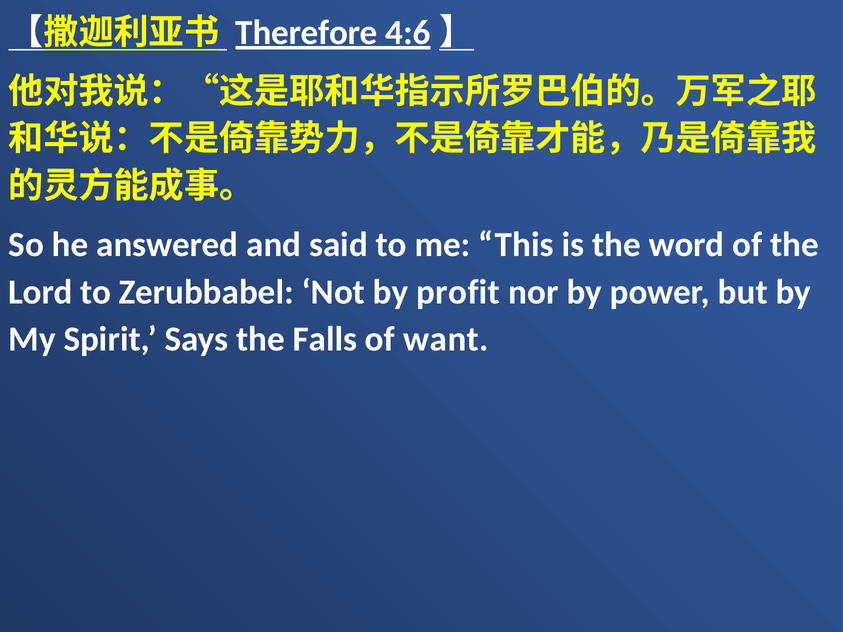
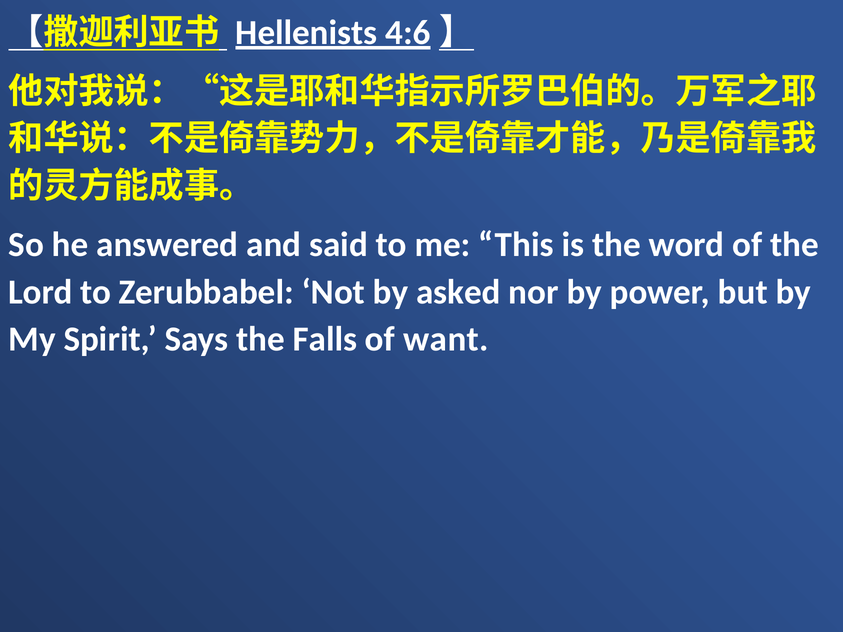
Therefore: Therefore -> Hellenists (306, 33)
profit: profit -> asked (458, 292)
